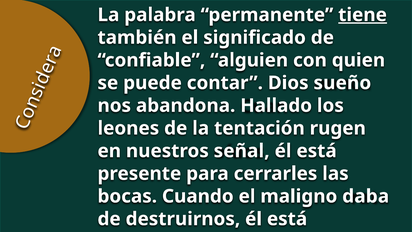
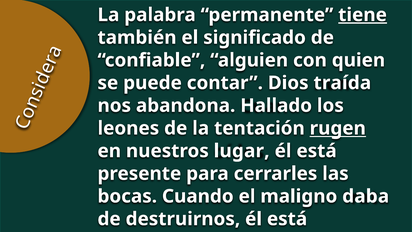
sueño: sueño -> traída (342, 83)
rugen underline: none -> present (338, 128)
señal: señal -> lugar (242, 151)
